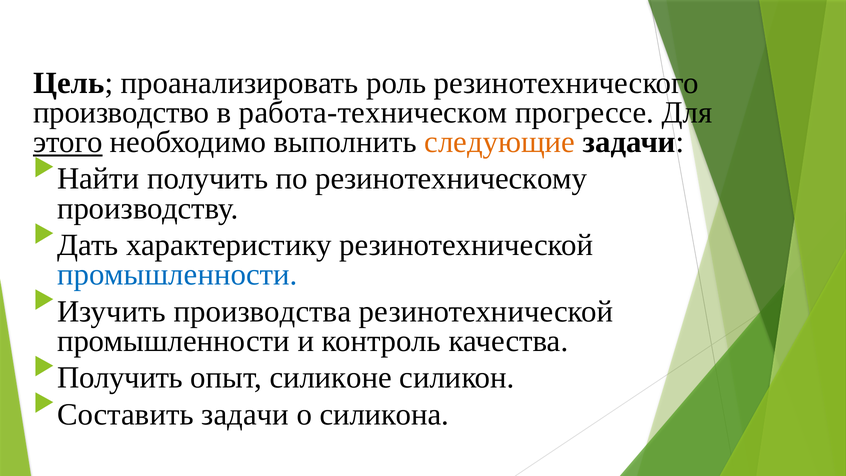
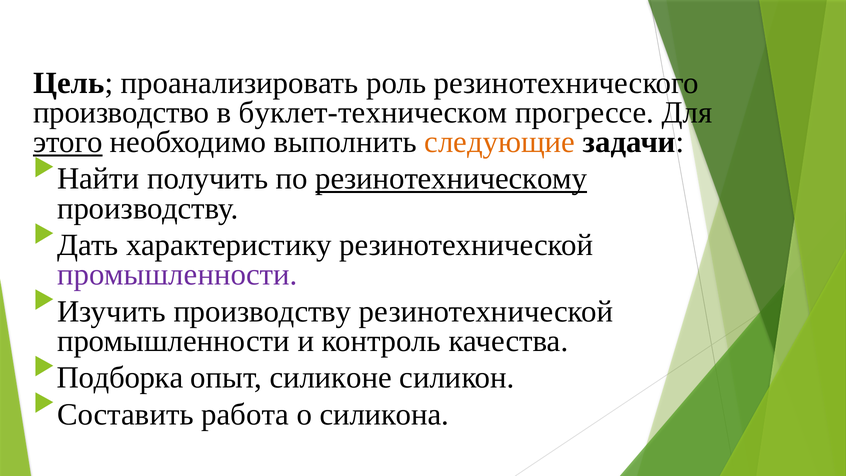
работа-техническом: работа-техническом -> буклет-техническом (373, 112)
резинотехническому underline: none -> present (451, 179)
промышленности colour: blue -> purple (177, 275)
Изучить производства: производства -> производству (262, 311)
Получить: Получить -> Подборка (120, 378)
Составить задачи: задачи -> работа (245, 414)
